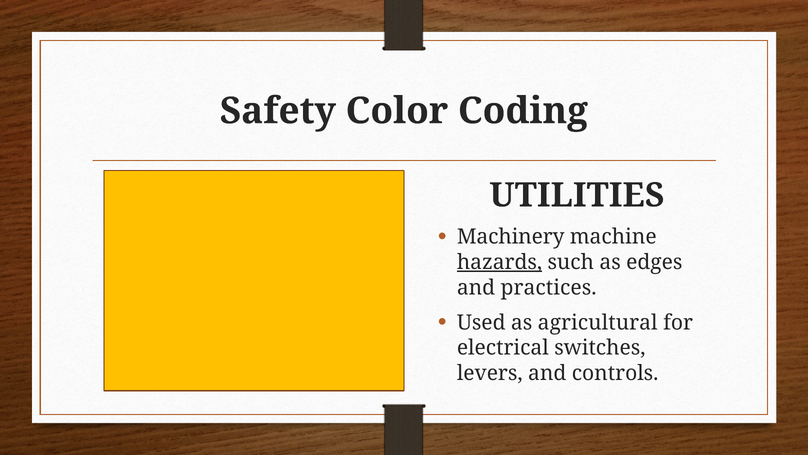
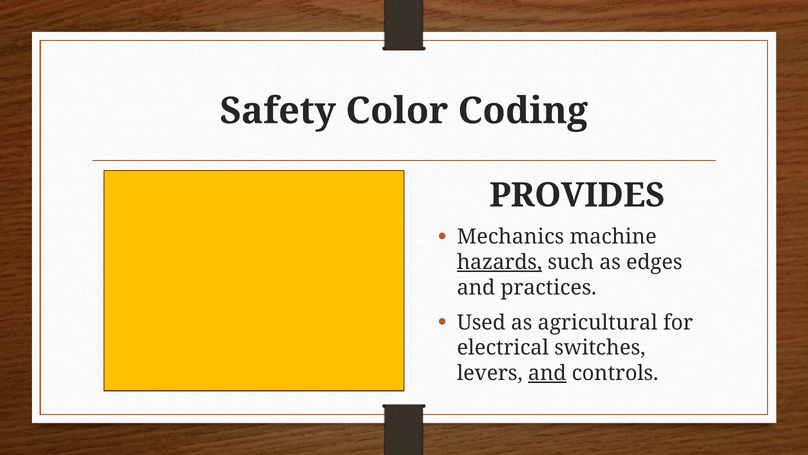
UTILITIES: UTILITIES -> PROVIDES (577, 195)
Machinery: Machinery -> Mechanics (511, 237)
and underline: none -> present (547, 373)
